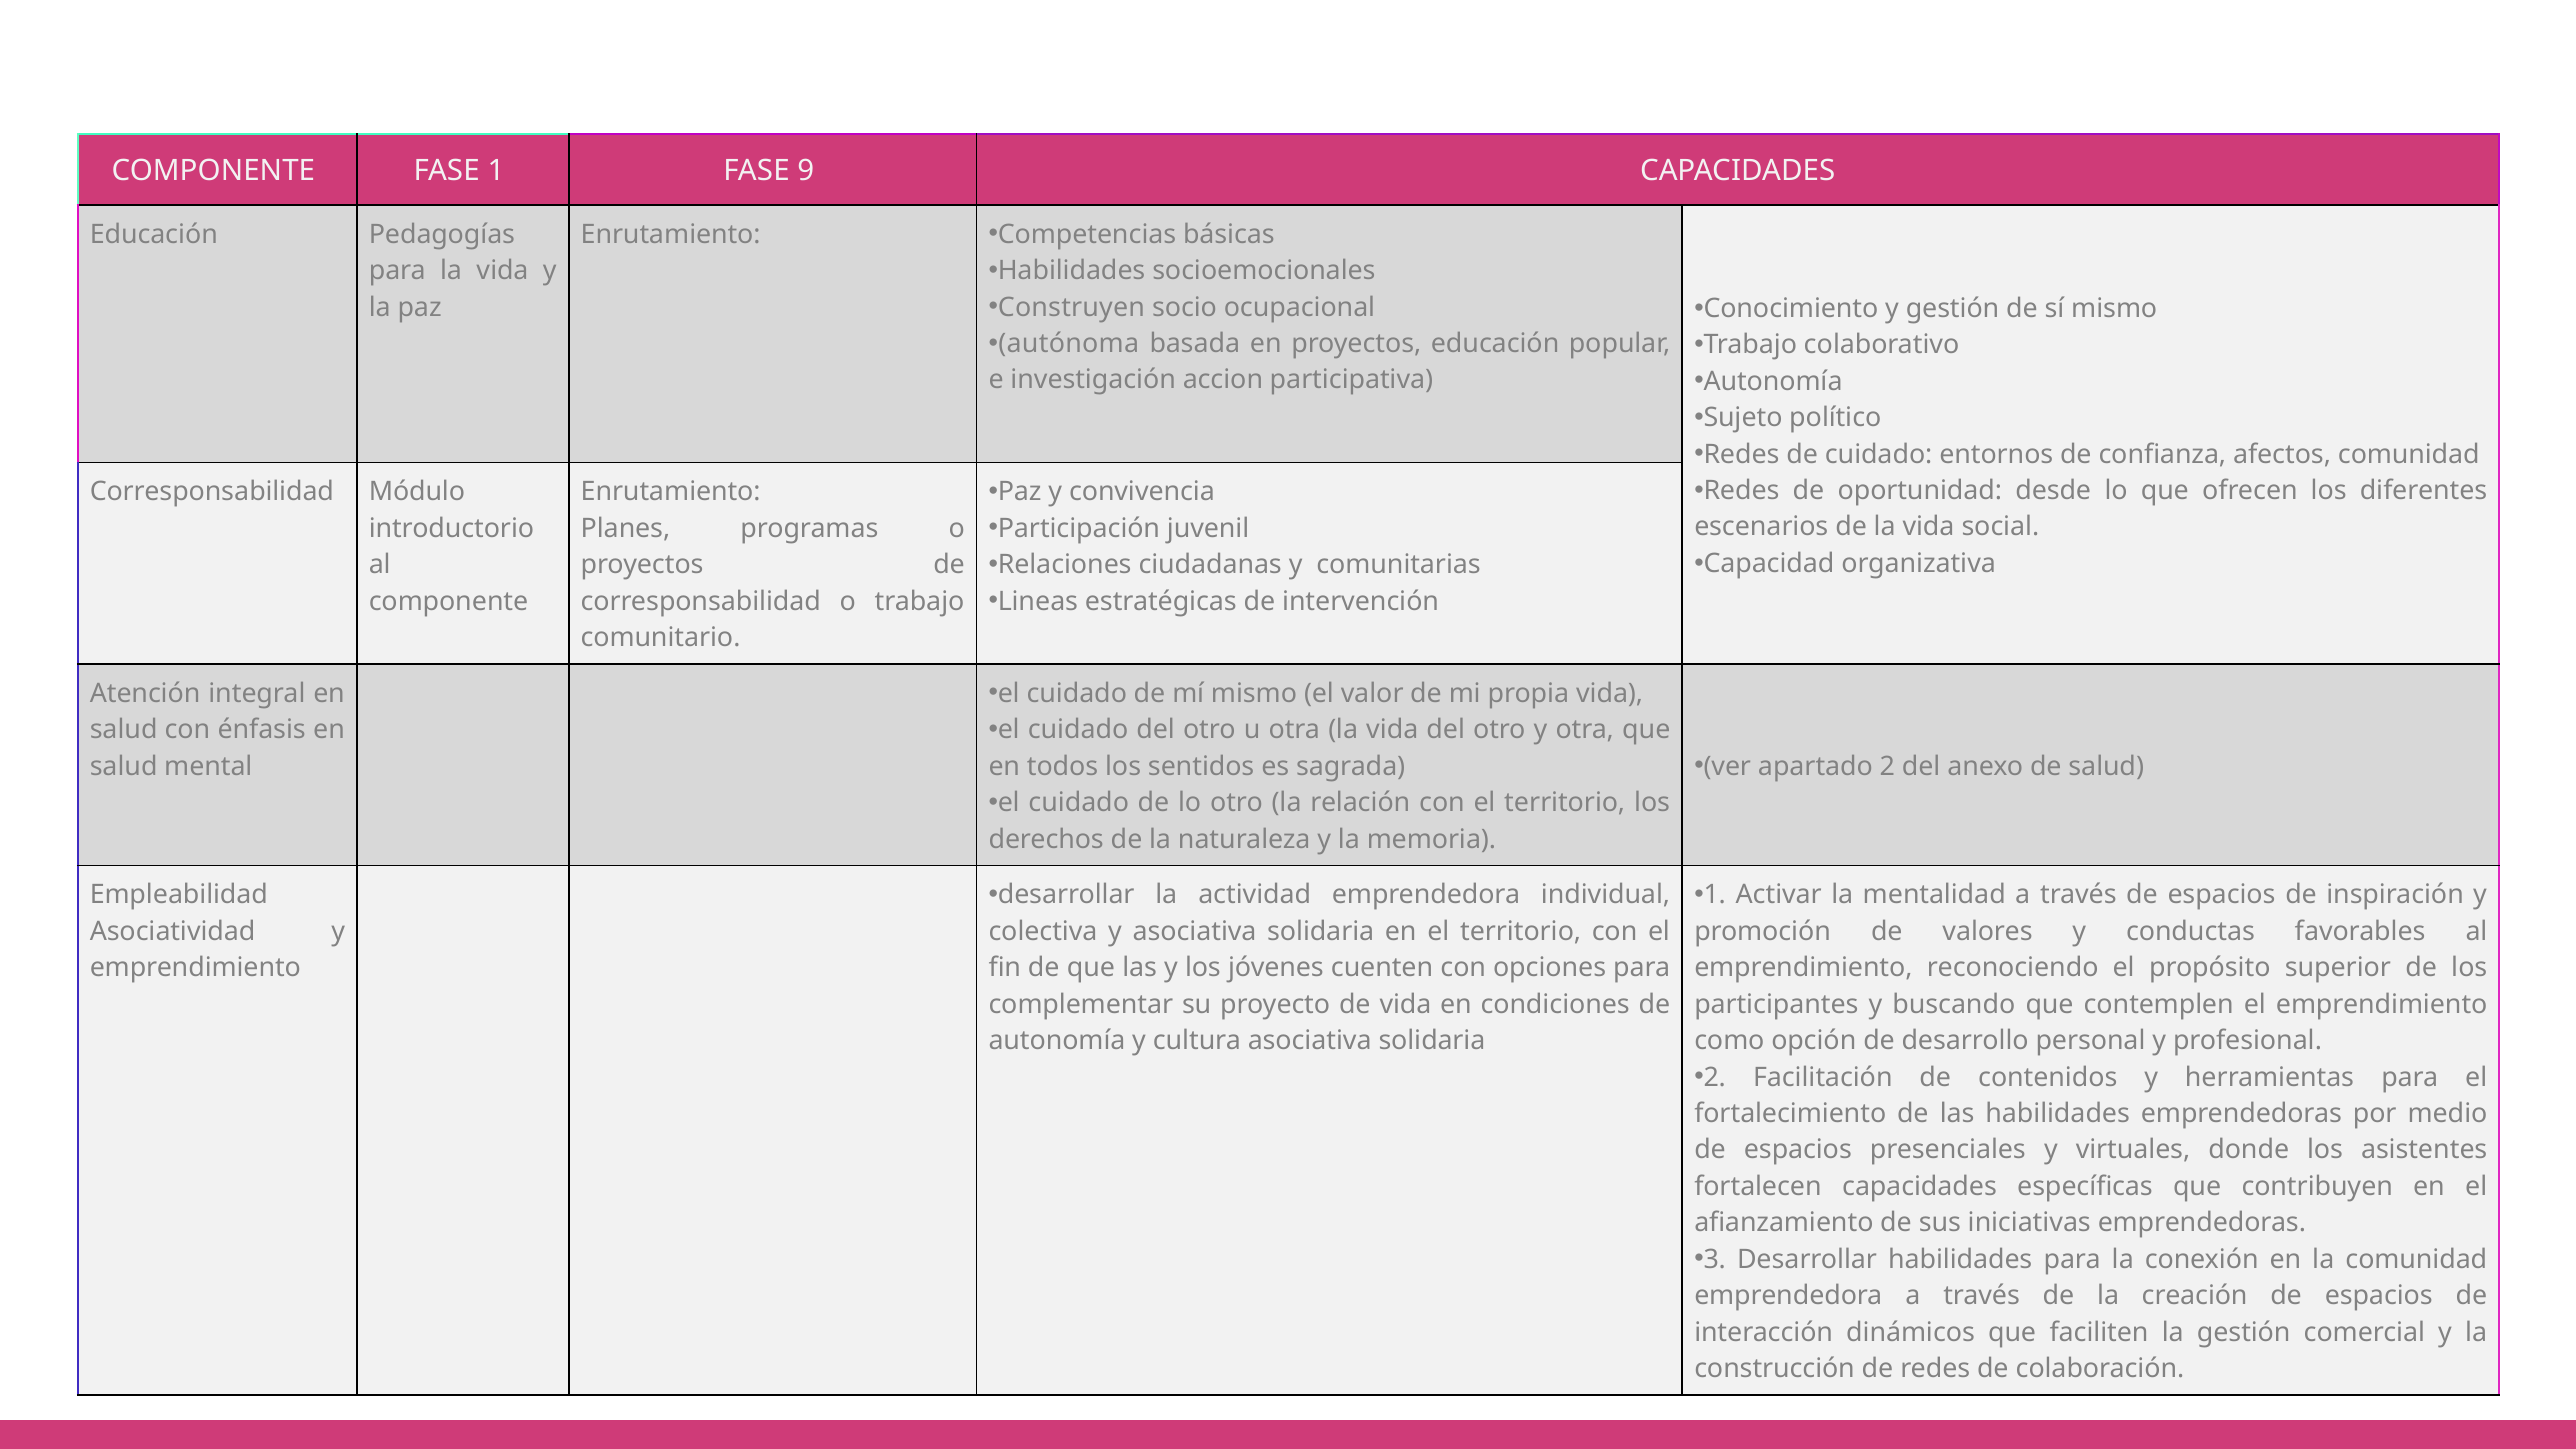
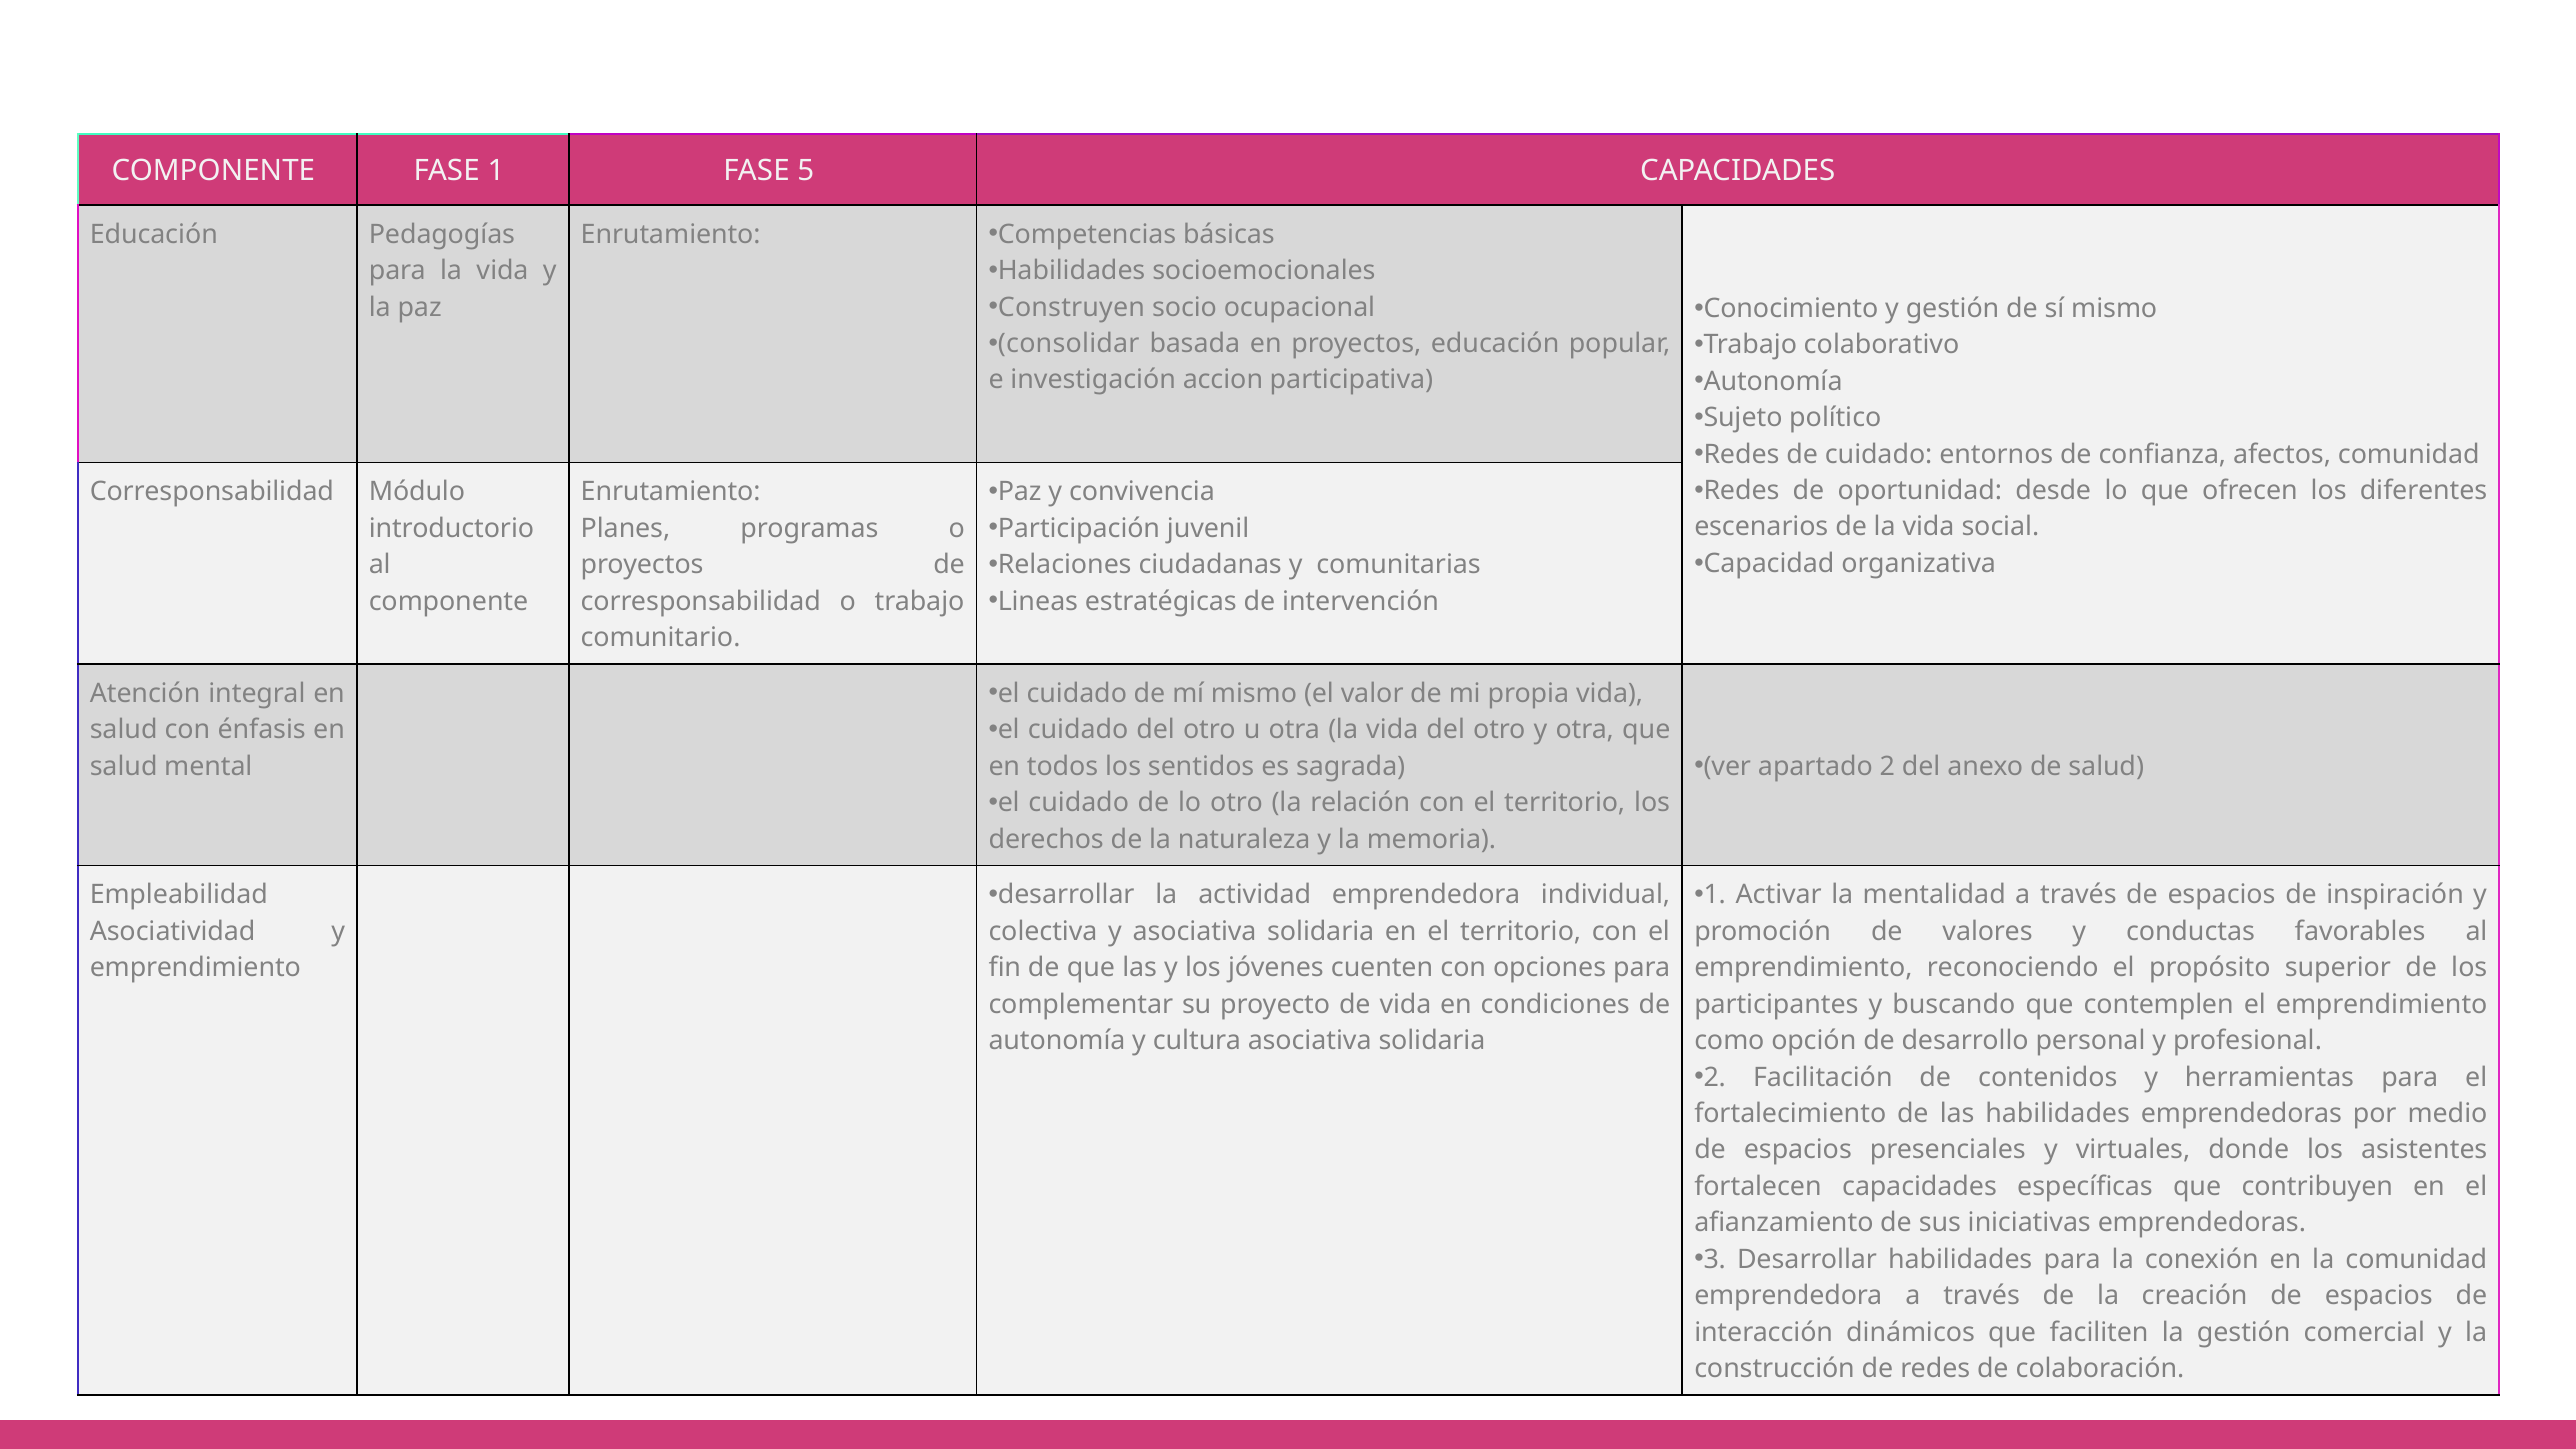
9: 9 -> 5 (806, 171)
autónoma: autónoma -> consolidar (1069, 344)
